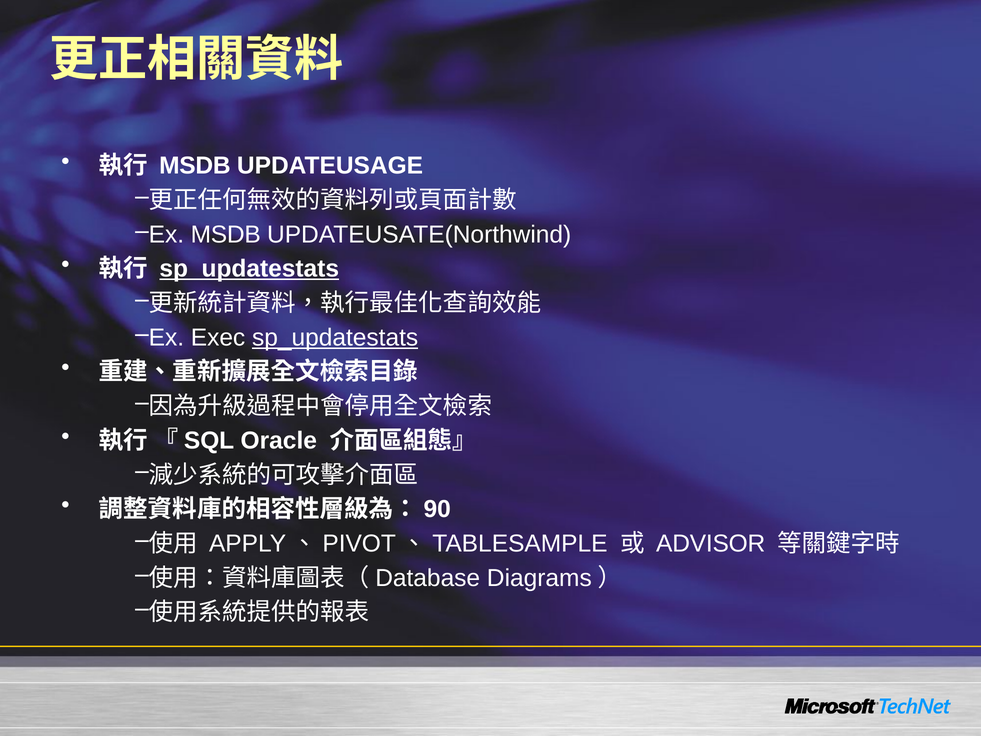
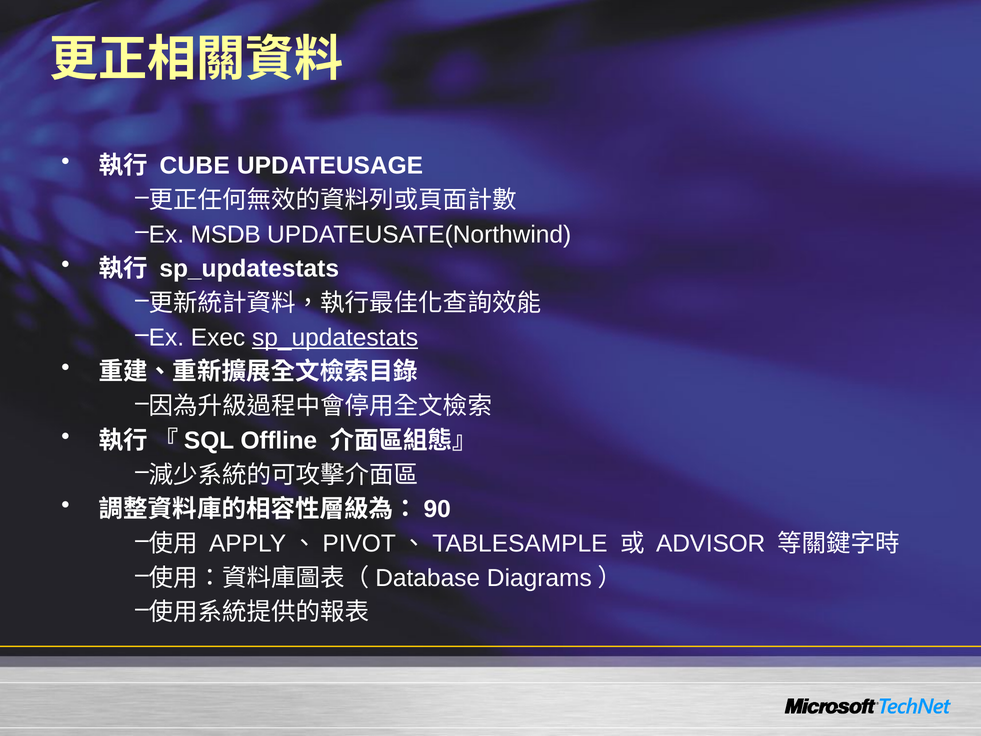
MSDB: MSDB -> CUBE (195, 166)
sp_updatestats underline: present -> none (249, 269)
Oracle: Oracle -> Offline (279, 440)
